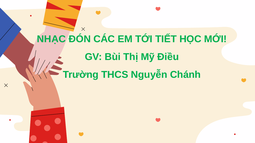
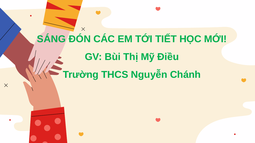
NHẠC: NHẠC -> SÁNG (51, 39)
